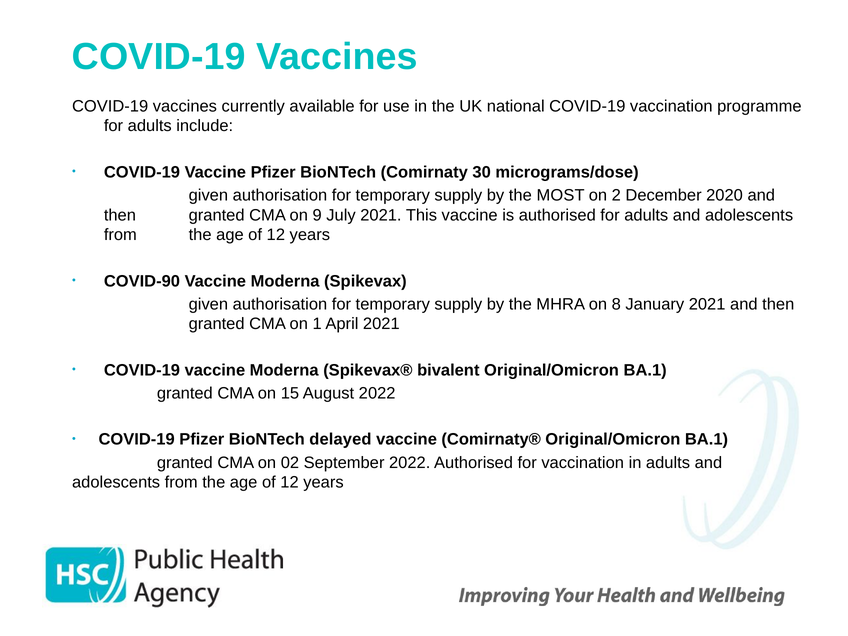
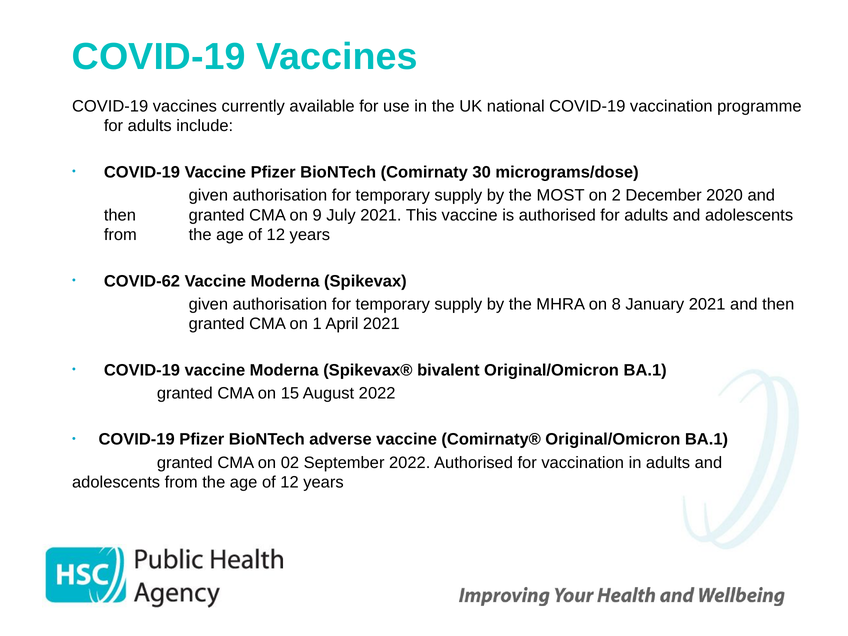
COVID-90: COVID-90 -> COVID-62 (142, 281)
delayed: delayed -> adverse (341, 440)
